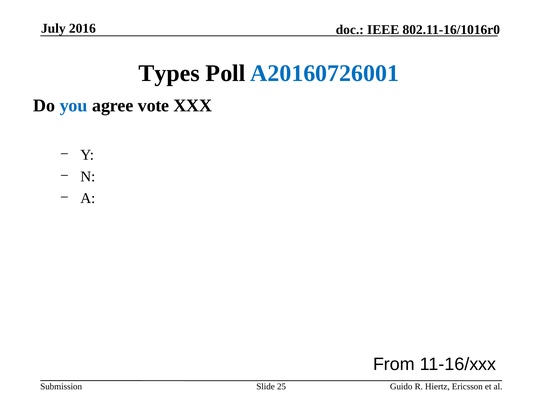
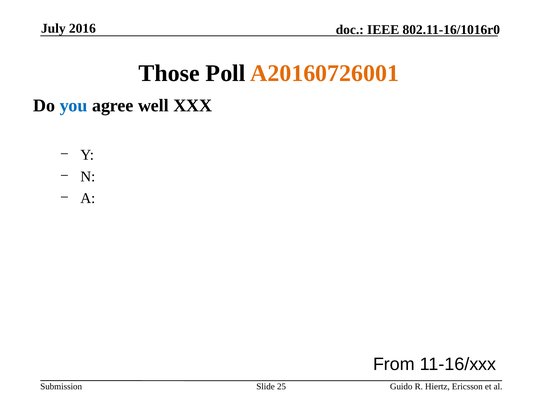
Types: Types -> Those (169, 73)
A20160726001 colour: blue -> orange (325, 73)
vote: vote -> well (153, 106)
